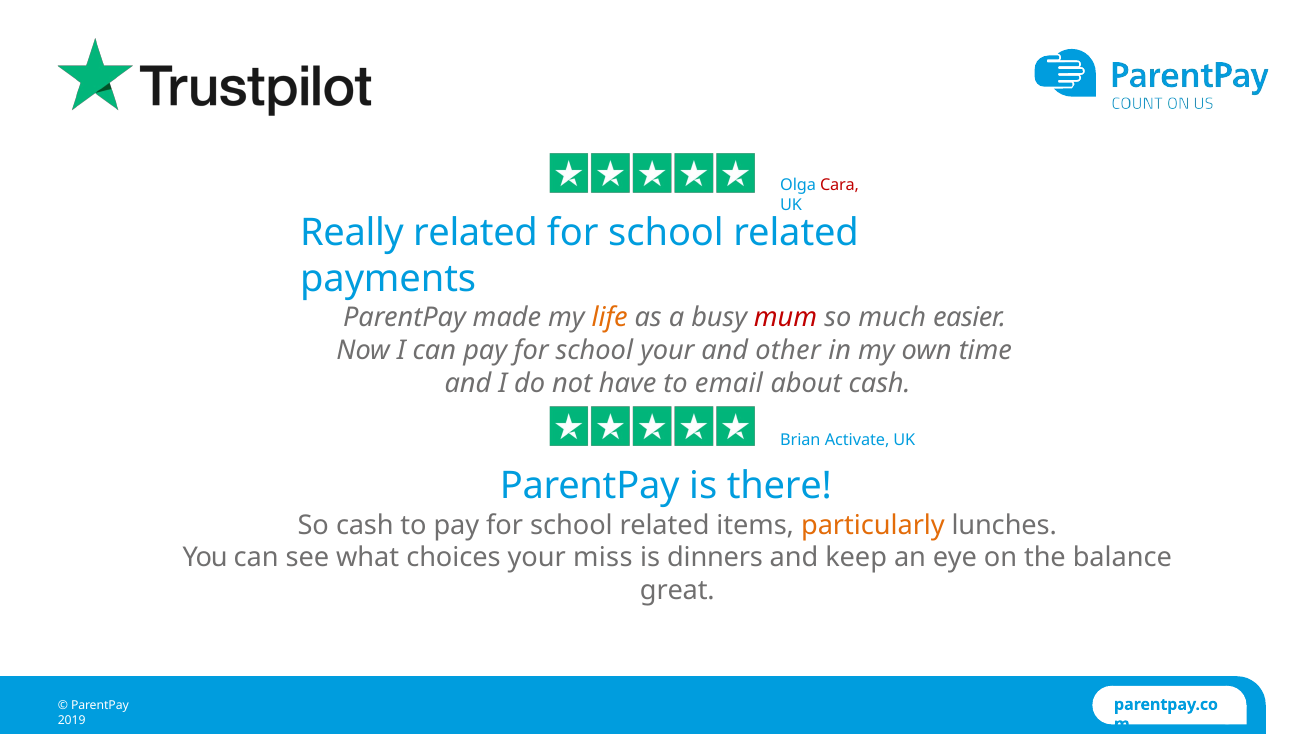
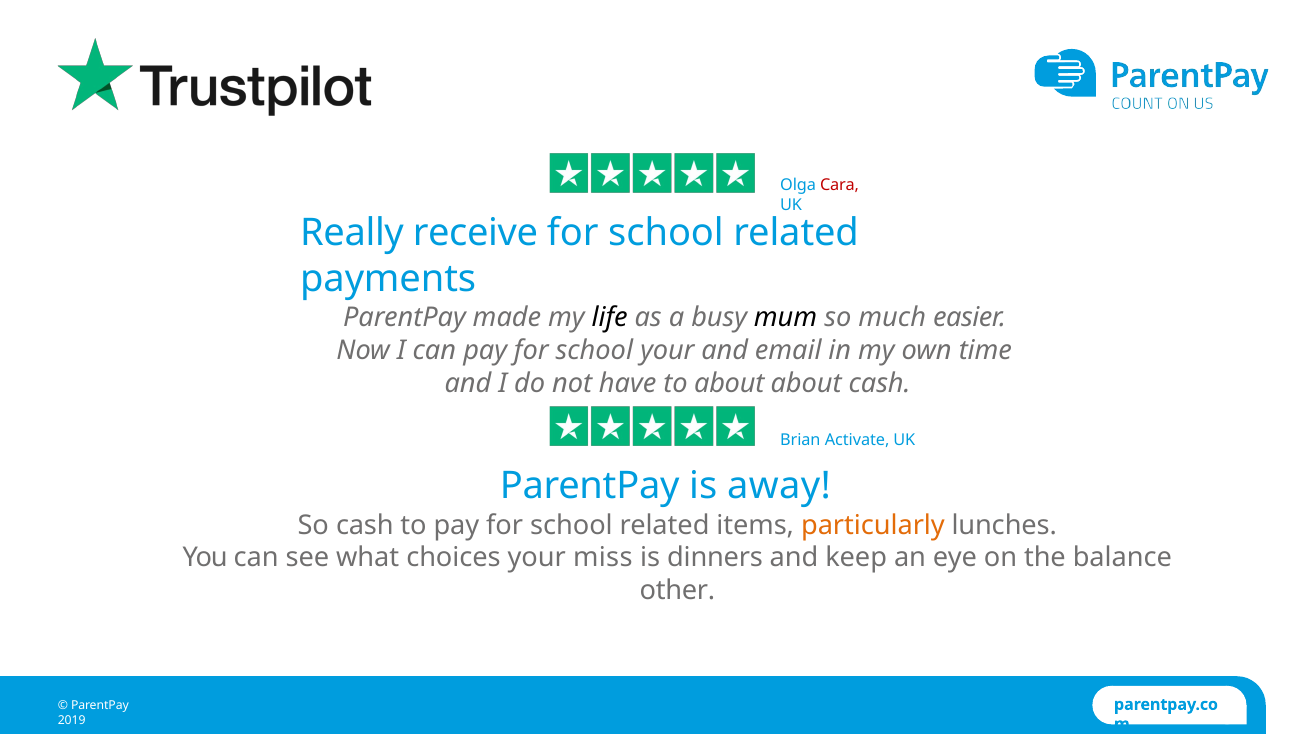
Really related: related -> receive (475, 233)
life colour: orange -> black (610, 318)
mum colour: red -> black (786, 318)
other: other -> email (788, 351)
to email: email -> about (729, 383)
there: there -> away (779, 486)
great: great -> other (677, 590)
